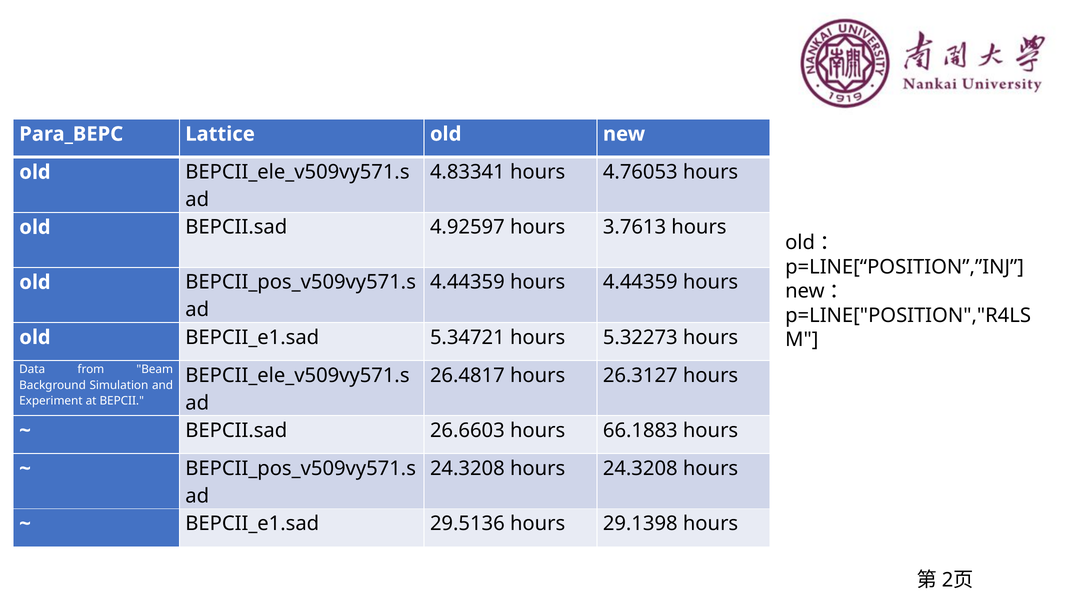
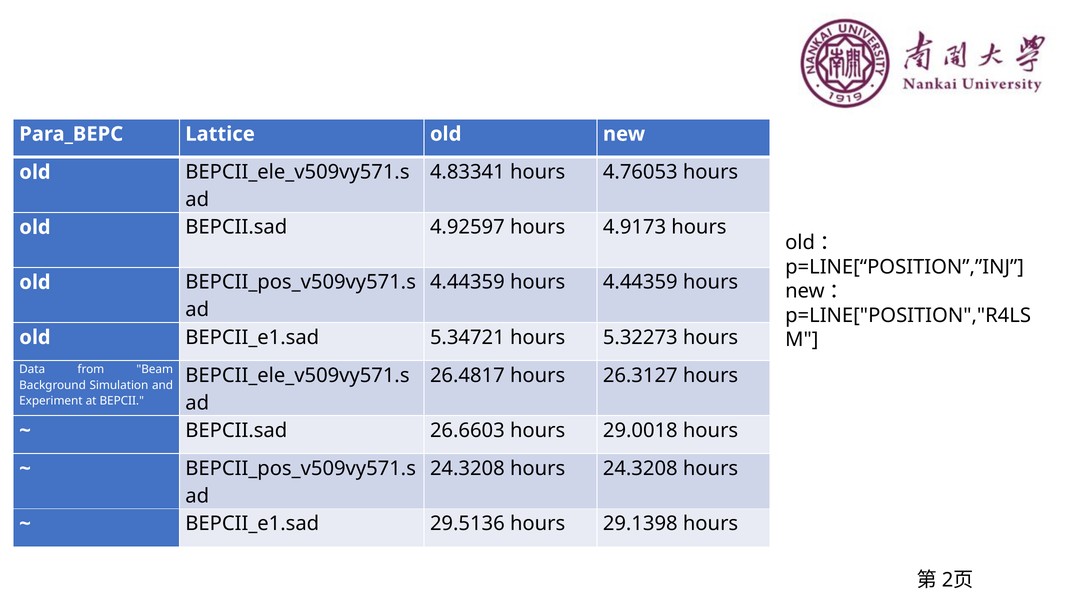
3.7613: 3.7613 -> 4.9173 (635, 227)
66.1883: 66.1883 -> 29.0018 (640, 430)
